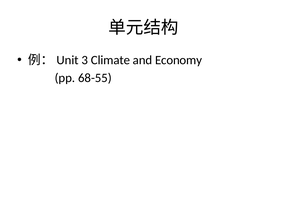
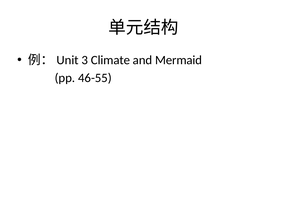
Economy: Economy -> Mermaid (179, 60)
68-55: 68-55 -> 46-55 (95, 78)
